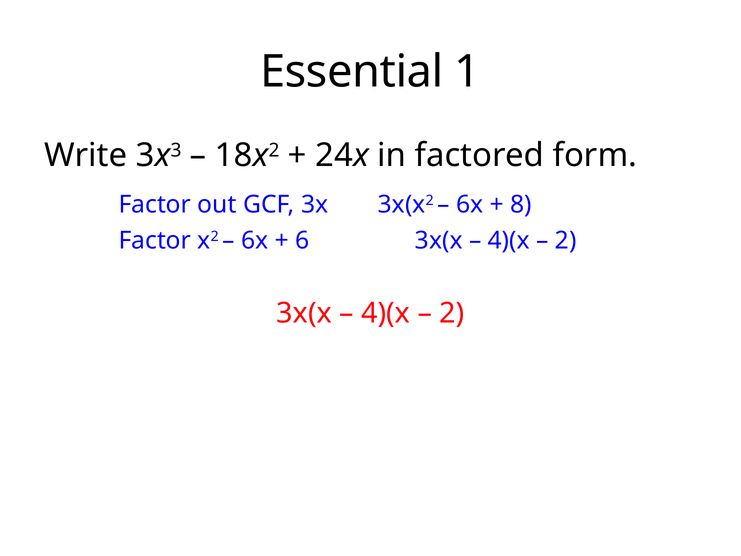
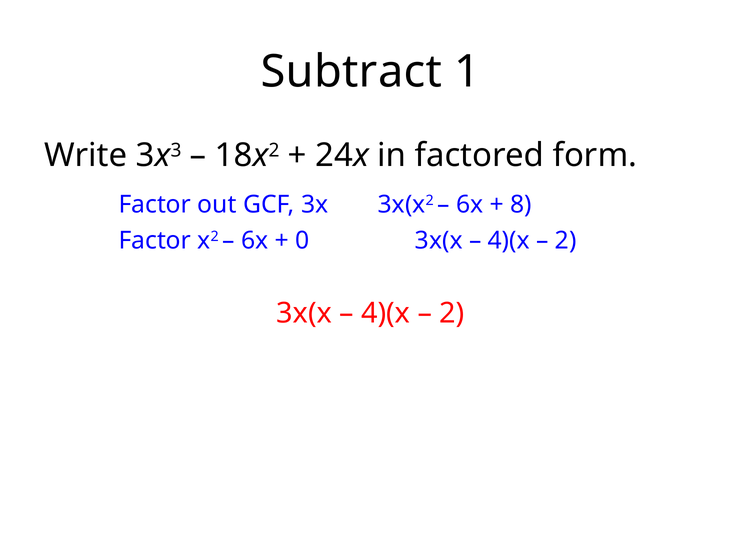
Essential: Essential -> Subtract (351, 72)
6: 6 -> 0 (302, 241)
